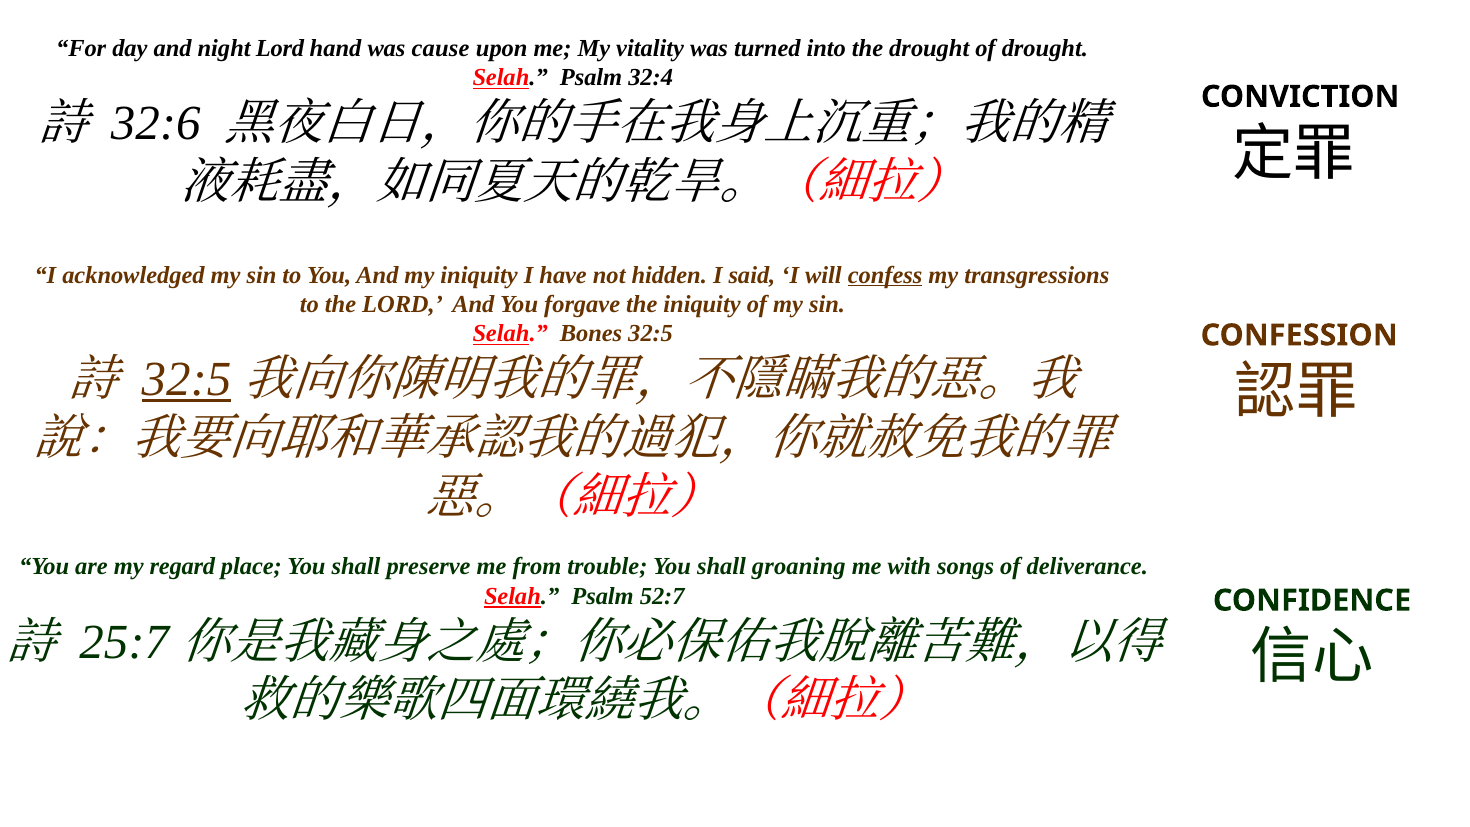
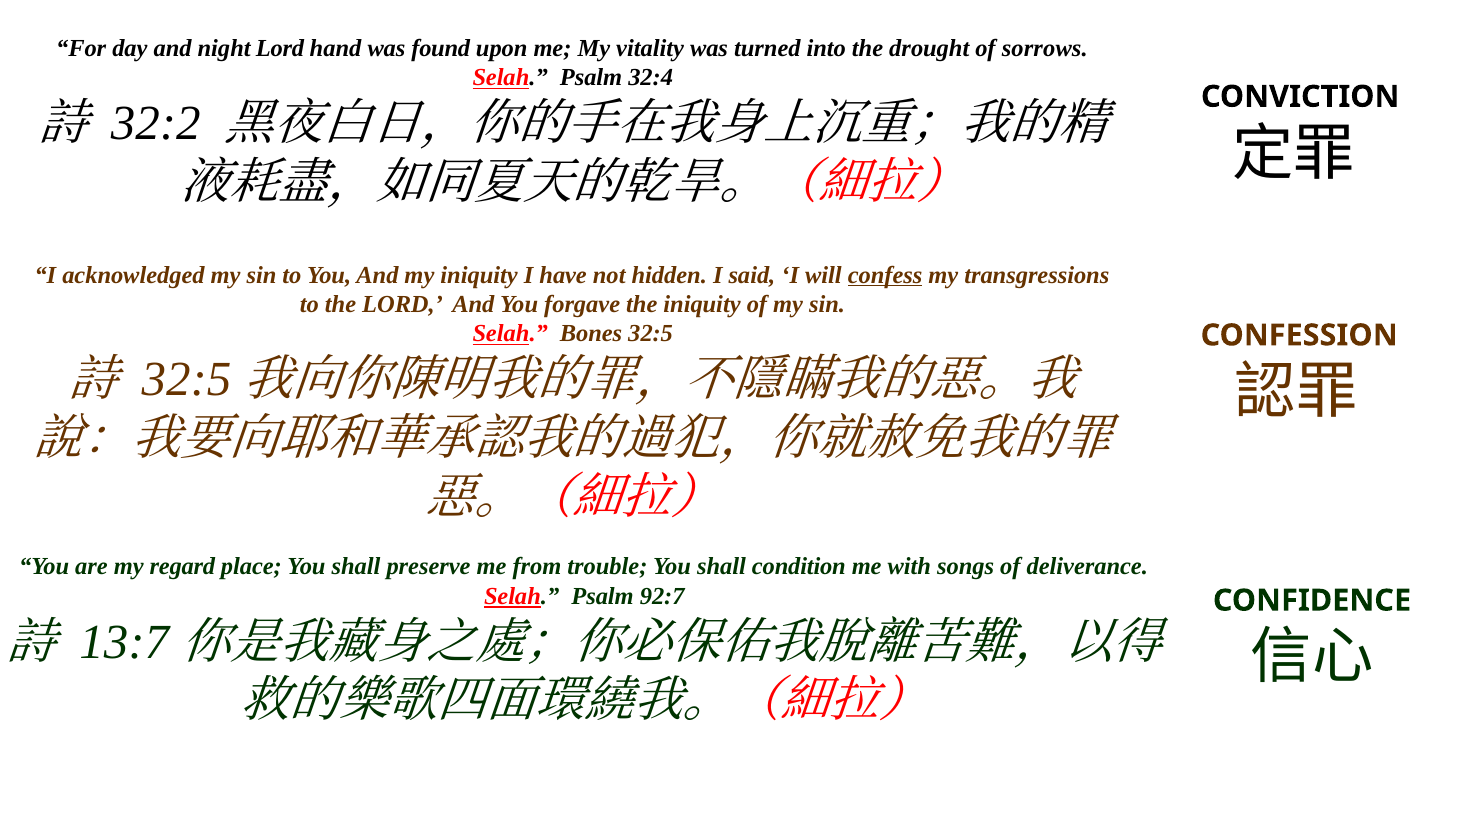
cause: cause -> found (441, 48)
of drought: drought -> sorrows (1045, 48)
32:6: 32:6 -> 32:2 (156, 123)
32:5 underline: present -> none (186, 380)
groaning: groaning -> condition (799, 567)
52:7: 52:7 -> 92:7 (662, 596)
25:7: 25:7 -> 13:7 (124, 642)
